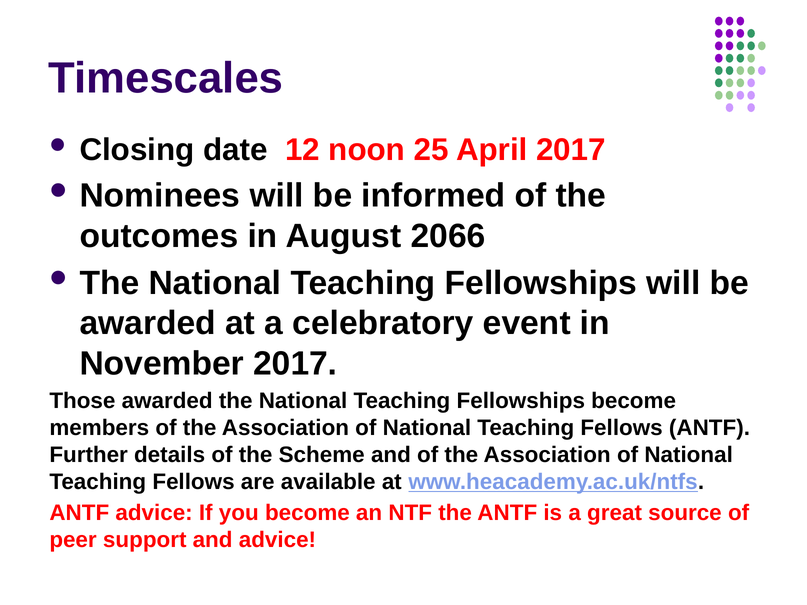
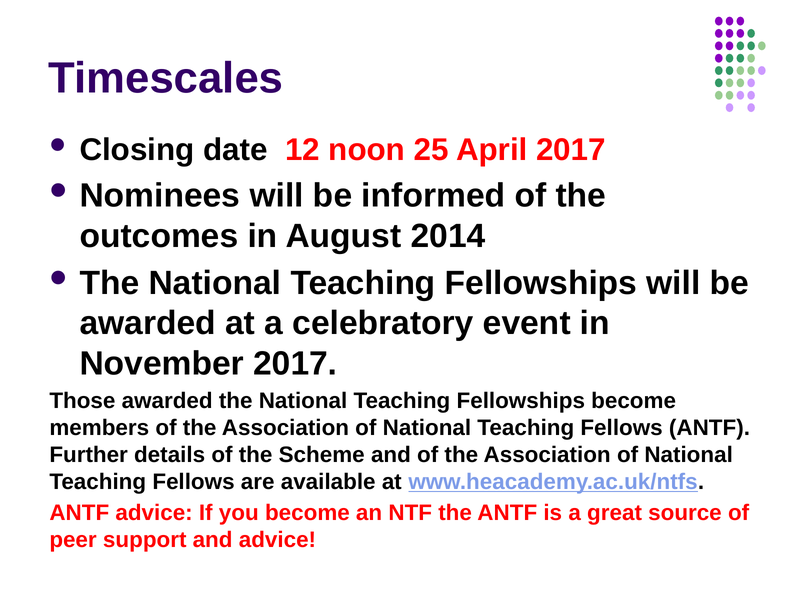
2066: 2066 -> 2014 (448, 236)
